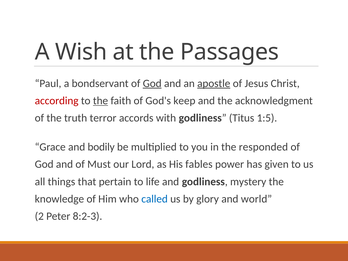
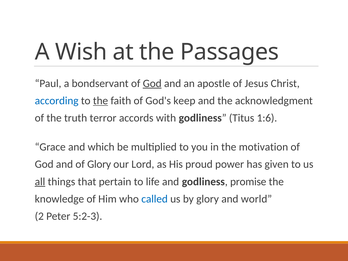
apostle underline: present -> none (214, 83)
according colour: red -> blue (57, 101)
1:5: 1:5 -> 1:6 (267, 118)
bodily: bodily -> which (101, 147)
responded: responded -> motivation (263, 147)
of Must: Must -> Glory (99, 164)
fables: fables -> proud (199, 164)
all underline: none -> present (40, 182)
mystery: mystery -> promise (248, 182)
8:2-3: 8:2-3 -> 5:2-3 (88, 216)
